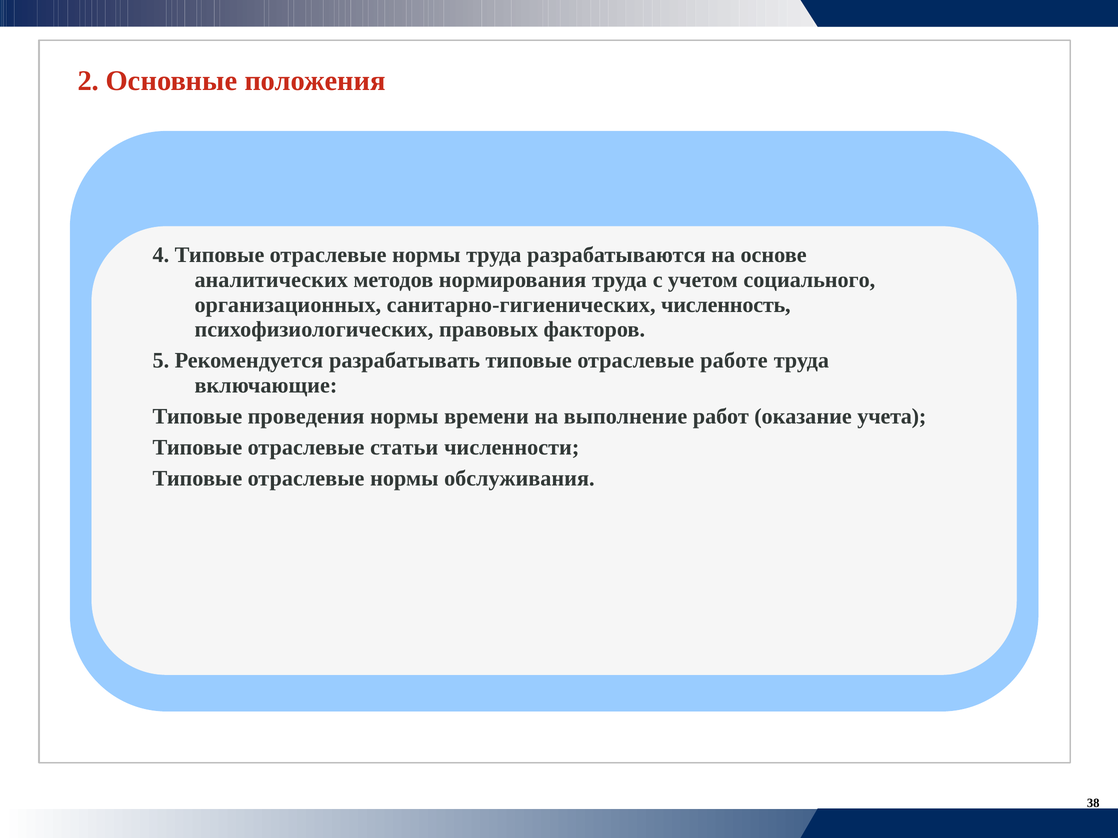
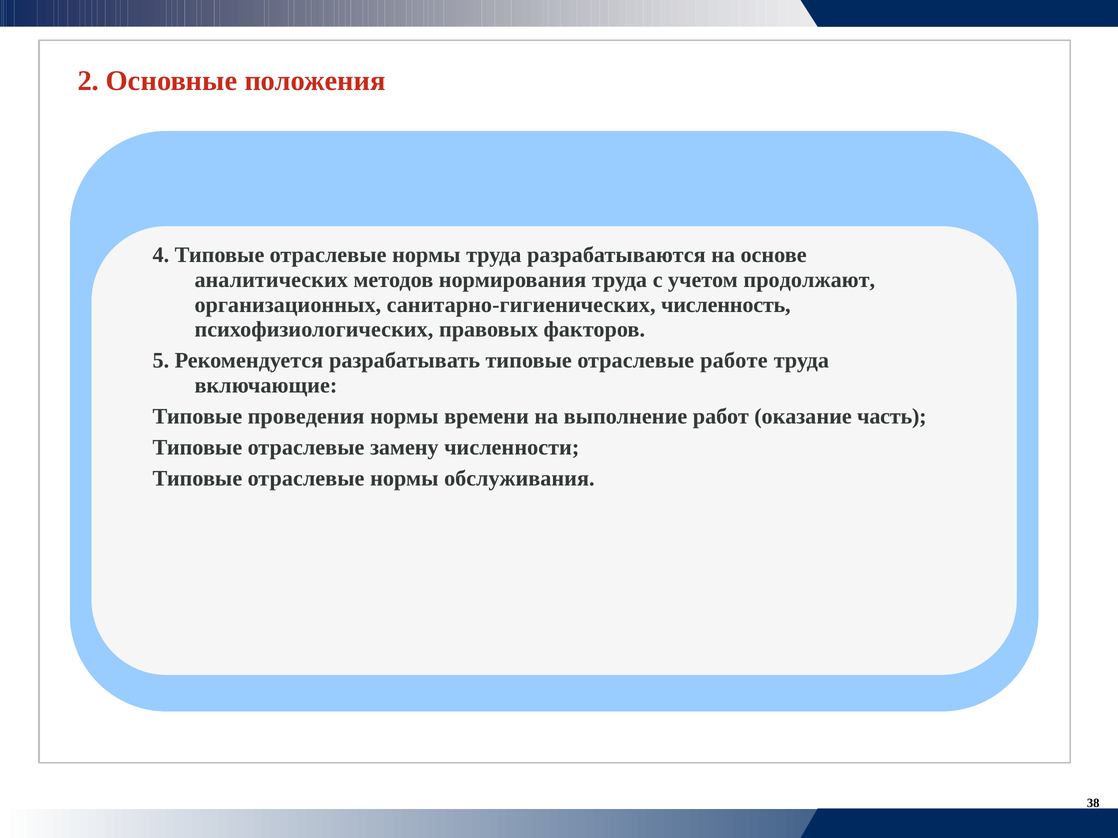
социального: социального -> продолжают (809, 280)
учета: учета -> часть (892, 417)
статьи: статьи -> замену (404, 448)
